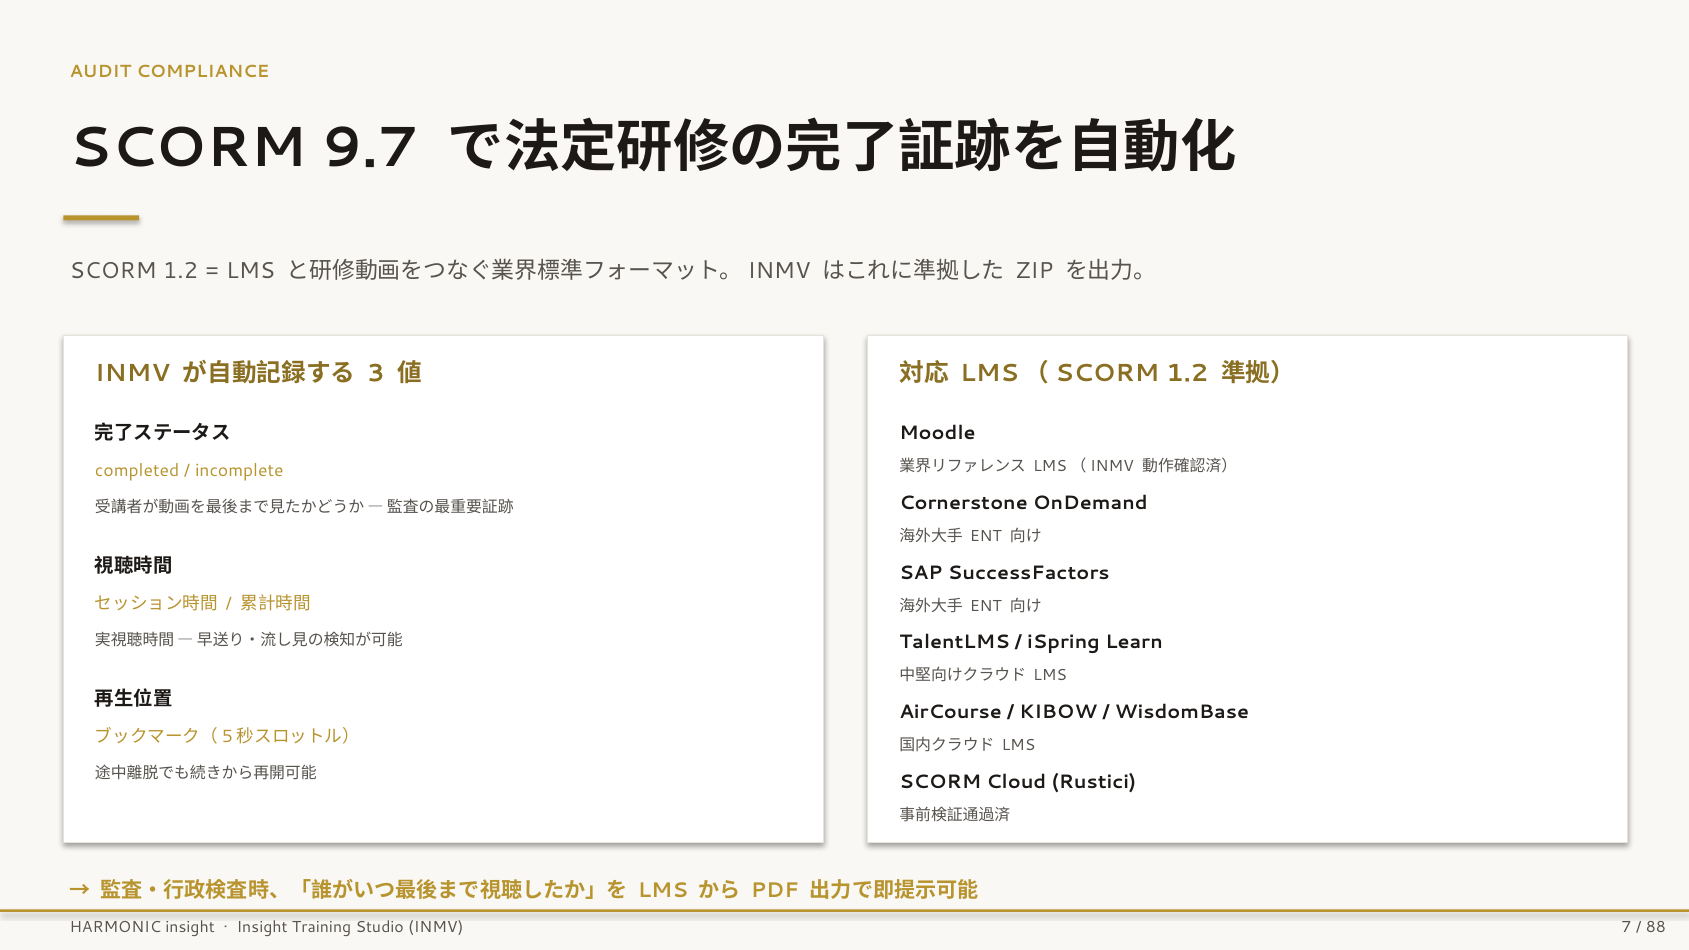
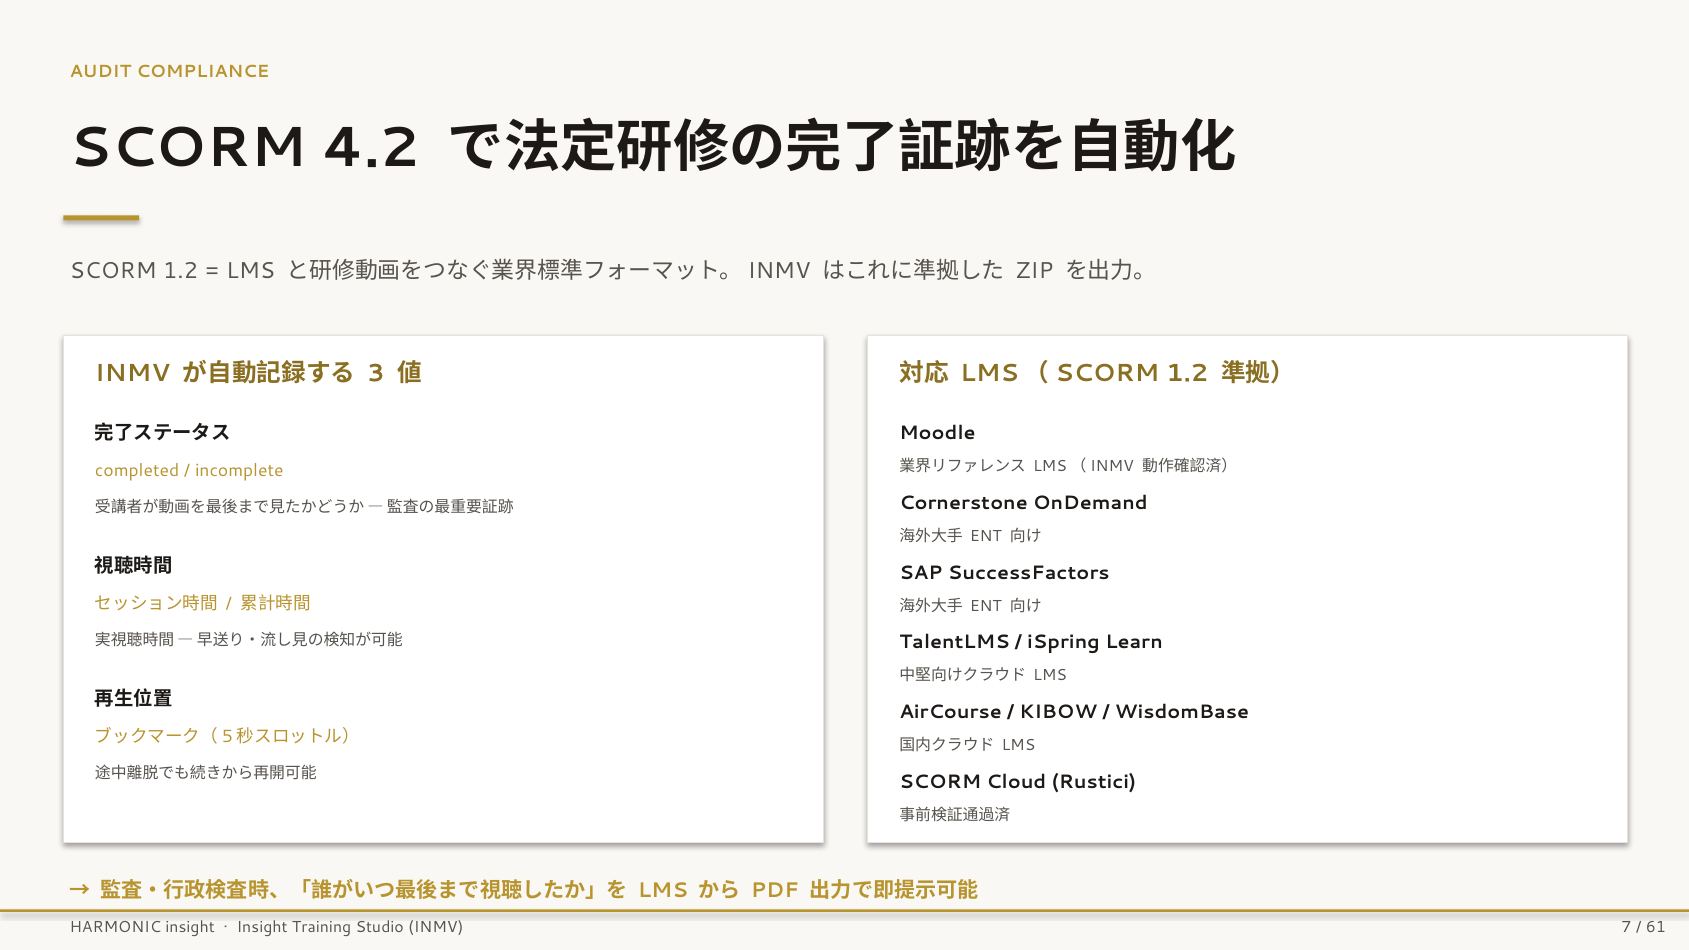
9.7: 9.7 -> 4.2 (371, 148)
88: 88 -> 61 (1656, 928)
